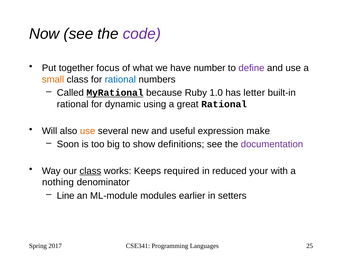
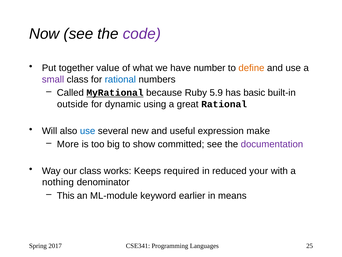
focus: focus -> value (108, 68)
define colour: purple -> orange (251, 68)
small colour: orange -> purple (53, 79)
1.0: 1.0 -> 5.9 (216, 93)
letter: letter -> basic (254, 93)
rational: rational -> outside (73, 104)
use colour: orange -> blue (88, 131)
Soon: Soon -> More (68, 144)
definitions: definitions -> committed (181, 144)
class underline: present -> none (90, 171)
Line: Line -> This (66, 195)
modules: modules -> keyword (158, 195)
setters: setters -> means (232, 195)
